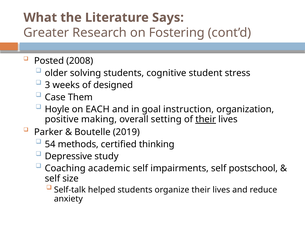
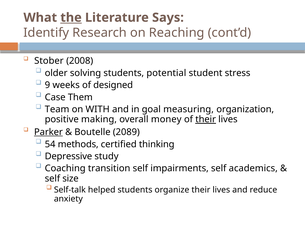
the underline: none -> present (71, 18)
Greater: Greater -> Identify (46, 33)
Fostering: Fostering -> Reaching (177, 33)
Posted: Posted -> Stober (49, 61)
cognitive: cognitive -> potential (166, 73)
3: 3 -> 9 (47, 85)
Hoyle: Hoyle -> Team (57, 110)
EACH: EACH -> WITH (98, 110)
instruction: instruction -> measuring (189, 110)
setting: setting -> money (166, 120)
Parker underline: none -> present (48, 133)
2019: 2019 -> 2089 (126, 133)
academic: academic -> transition (109, 169)
postschool: postschool -> academics (253, 169)
